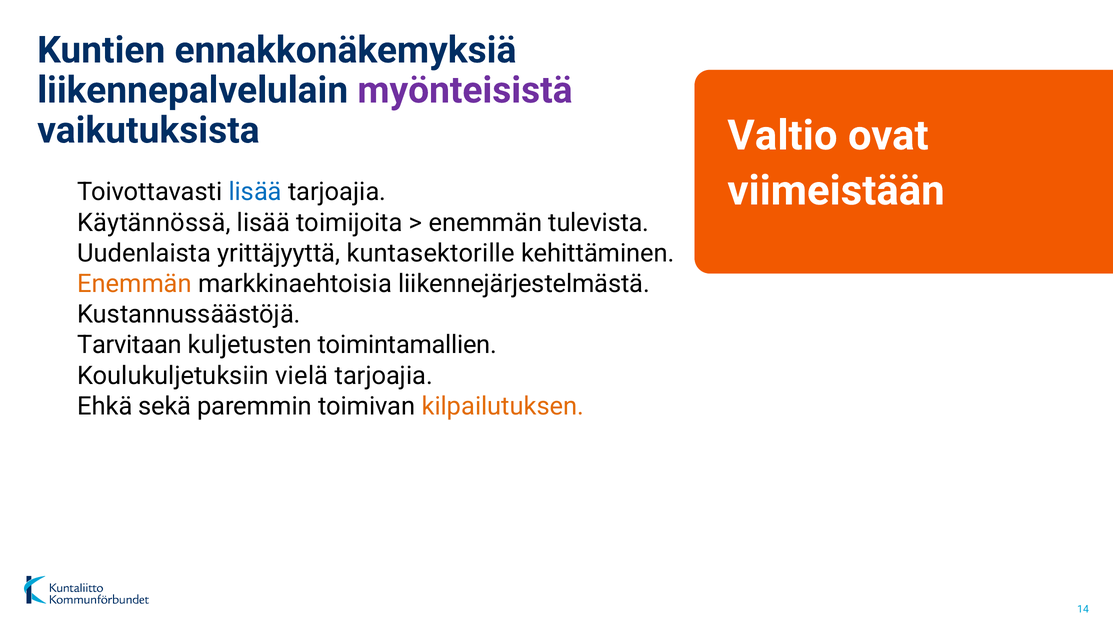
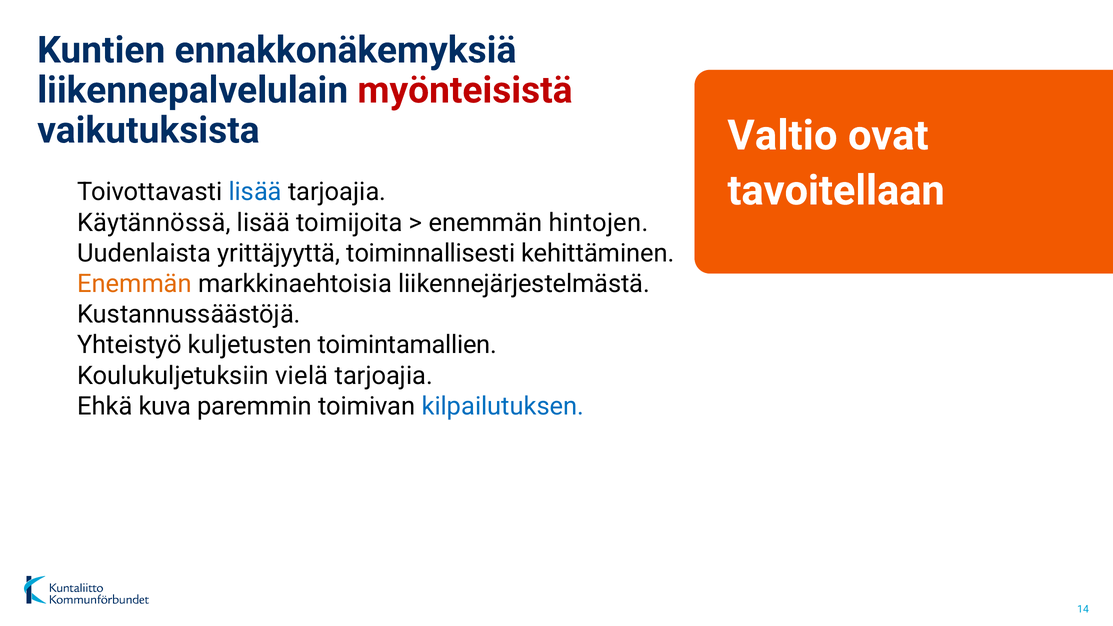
myönteisistä colour: purple -> red (465, 90)
viimeistään: viimeistään -> tavoitellaan (836, 191)
tulevista: tulevista -> hintojen (598, 223)
kuntasektorille: kuntasektorille -> toiminnallisesti (431, 253)
Tarvitaan: Tarvitaan -> Yhteistyö (130, 345)
sekä: sekä -> kuva (165, 406)
kilpailutuksen colour: orange -> blue (503, 406)
